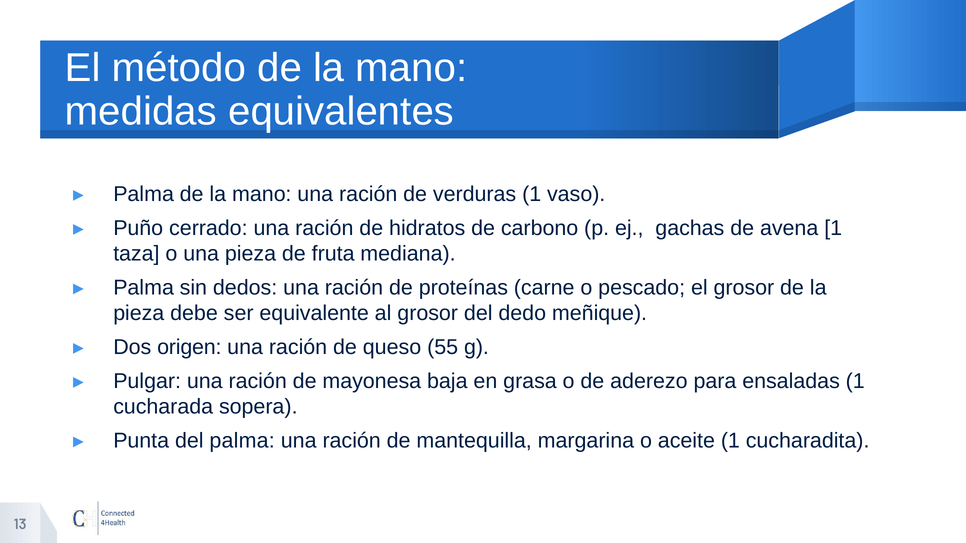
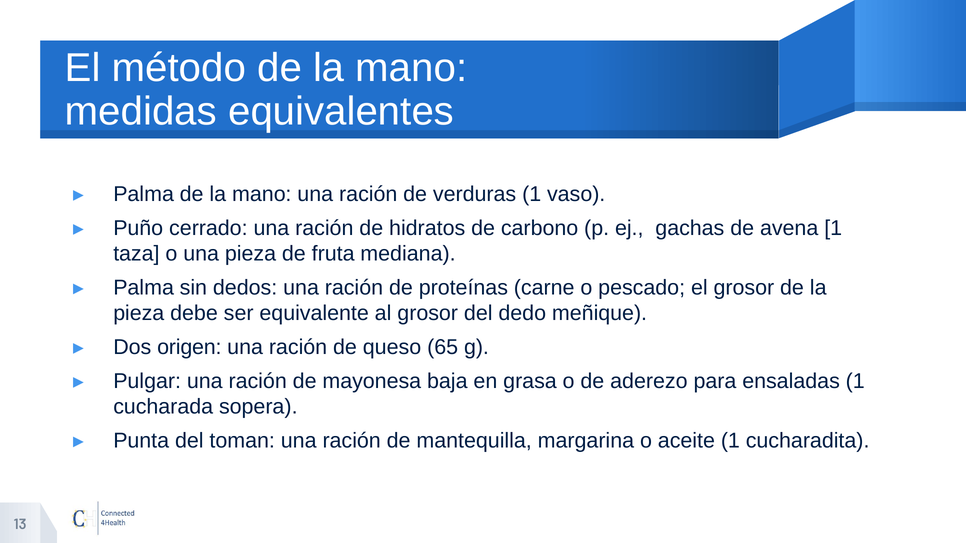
55: 55 -> 65 (443, 347)
del palma: palma -> toman (242, 441)
